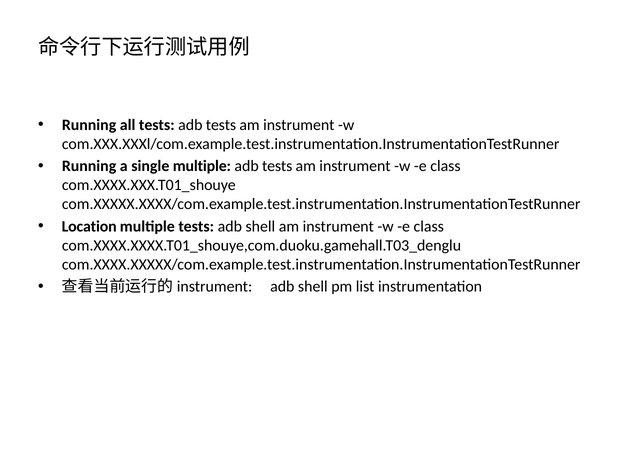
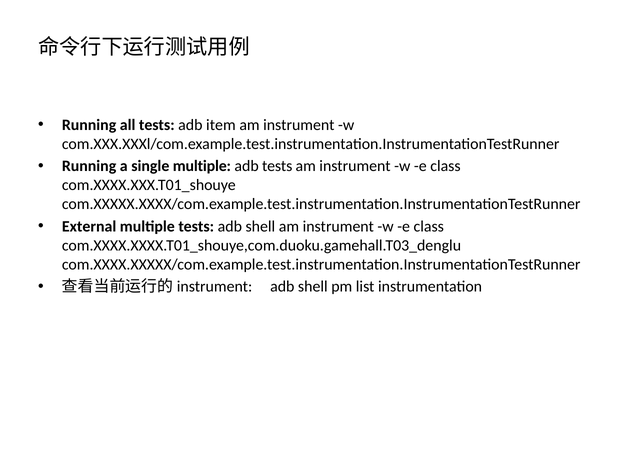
tests adb tests: tests -> item (221, 125)
Location: Location -> External (89, 227)
